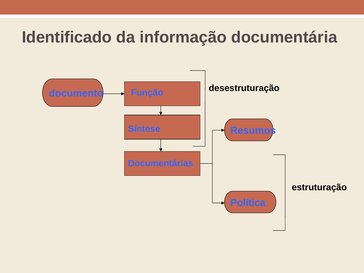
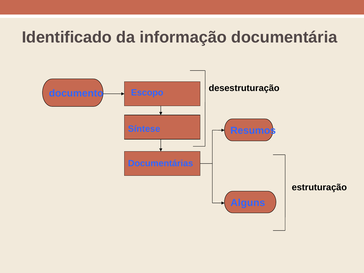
Função: Função -> Escopo (147, 93)
Política: Política -> Alguns (248, 203)
